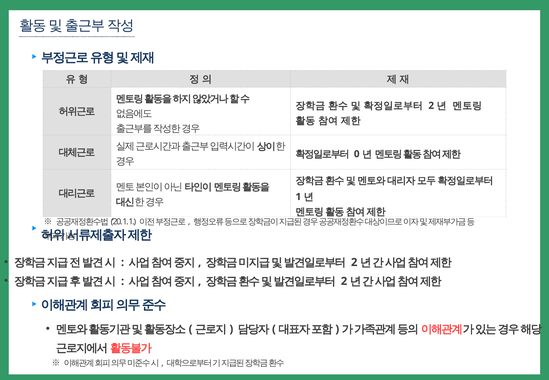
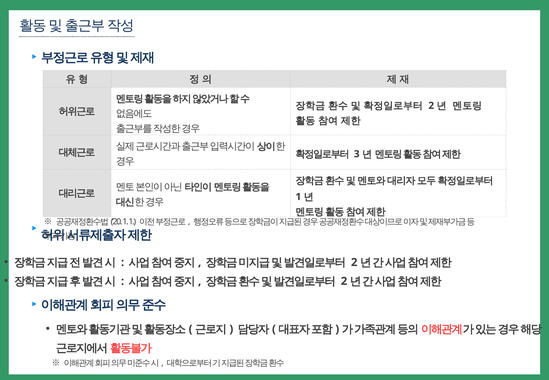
0: 0 -> 3 (357, 154)
